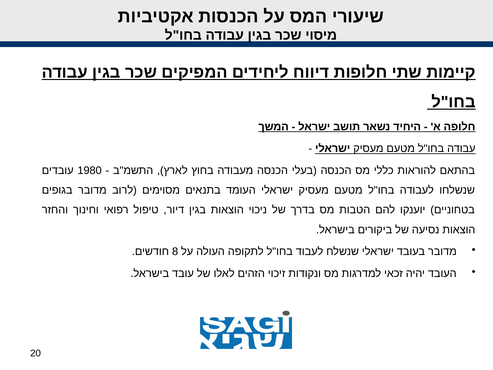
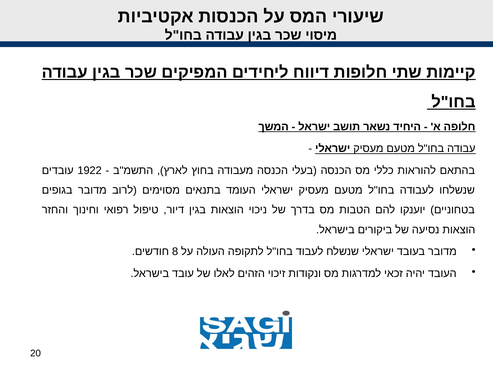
1980: 1980 -> 1922 (90, 170)
